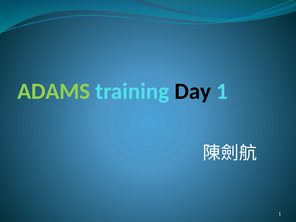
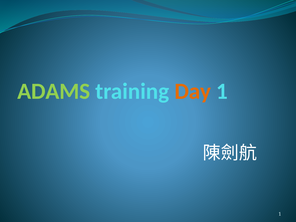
Day colour: black -> orange (193, 91)
